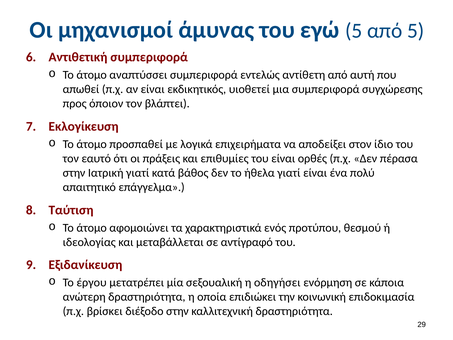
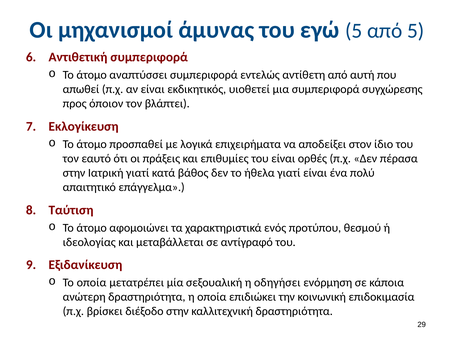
Το έργου: έργου -> οποία (92, 282)
